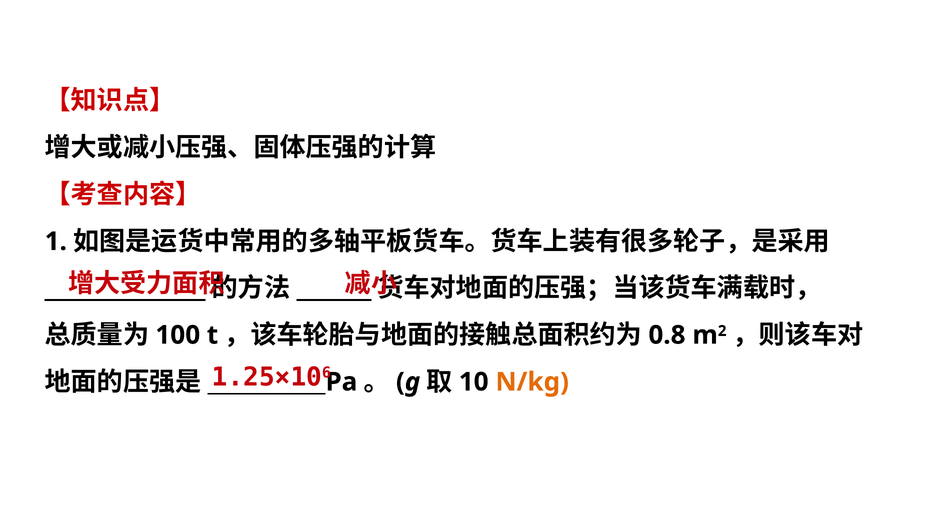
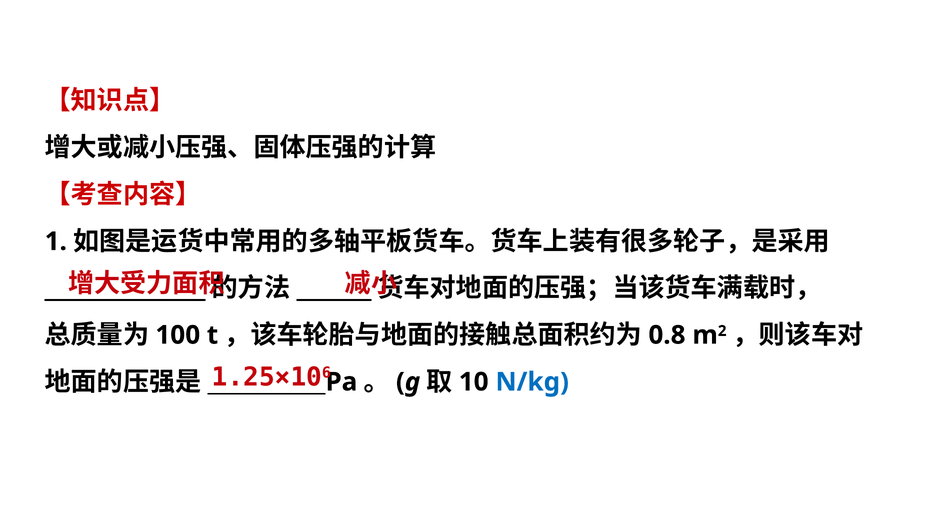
N/kg colour: orange -> blue (532, 382)
